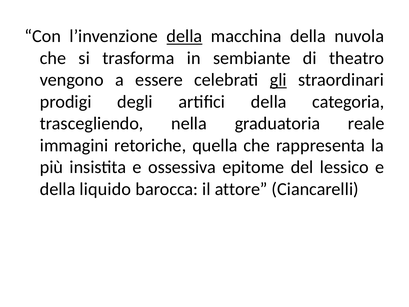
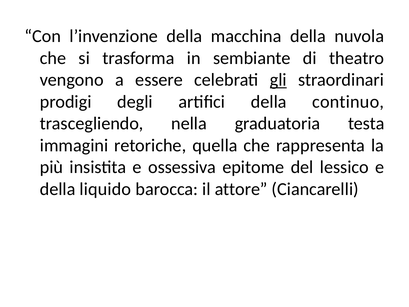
della underline: present -> none (184, 36)
categoria: categoria -> continuo (348, 102)
reale: reale -> testa (366, 124)
